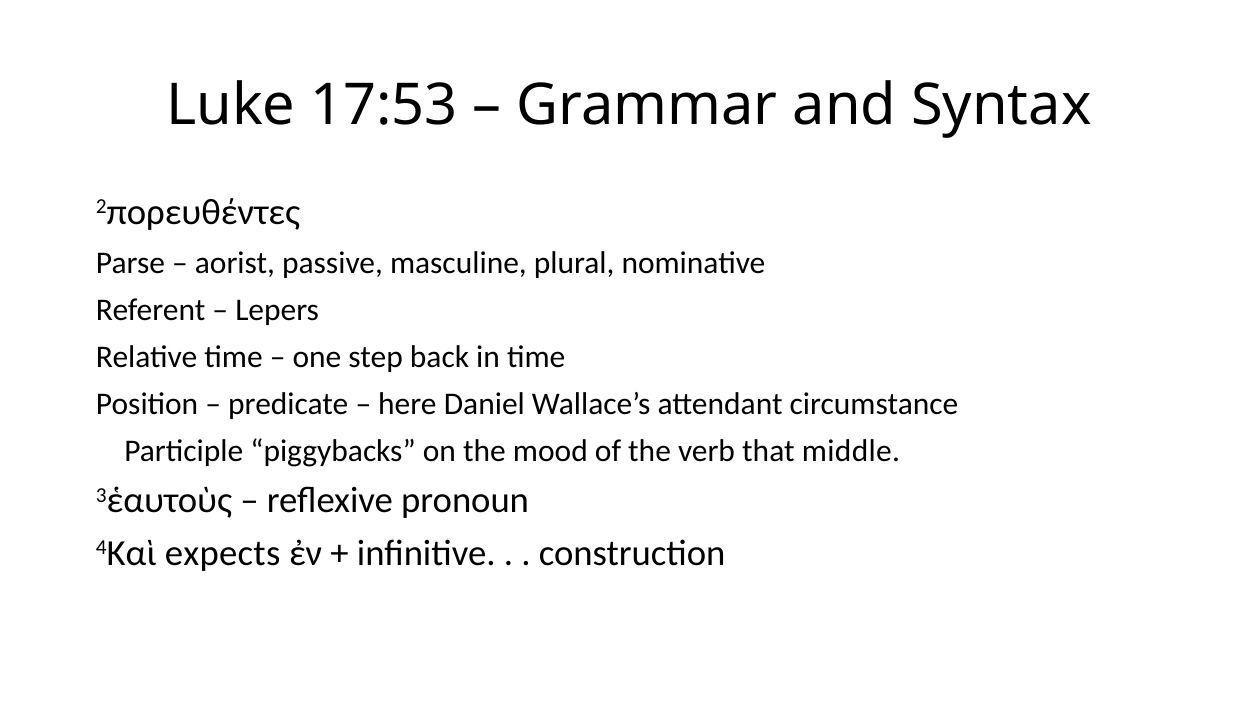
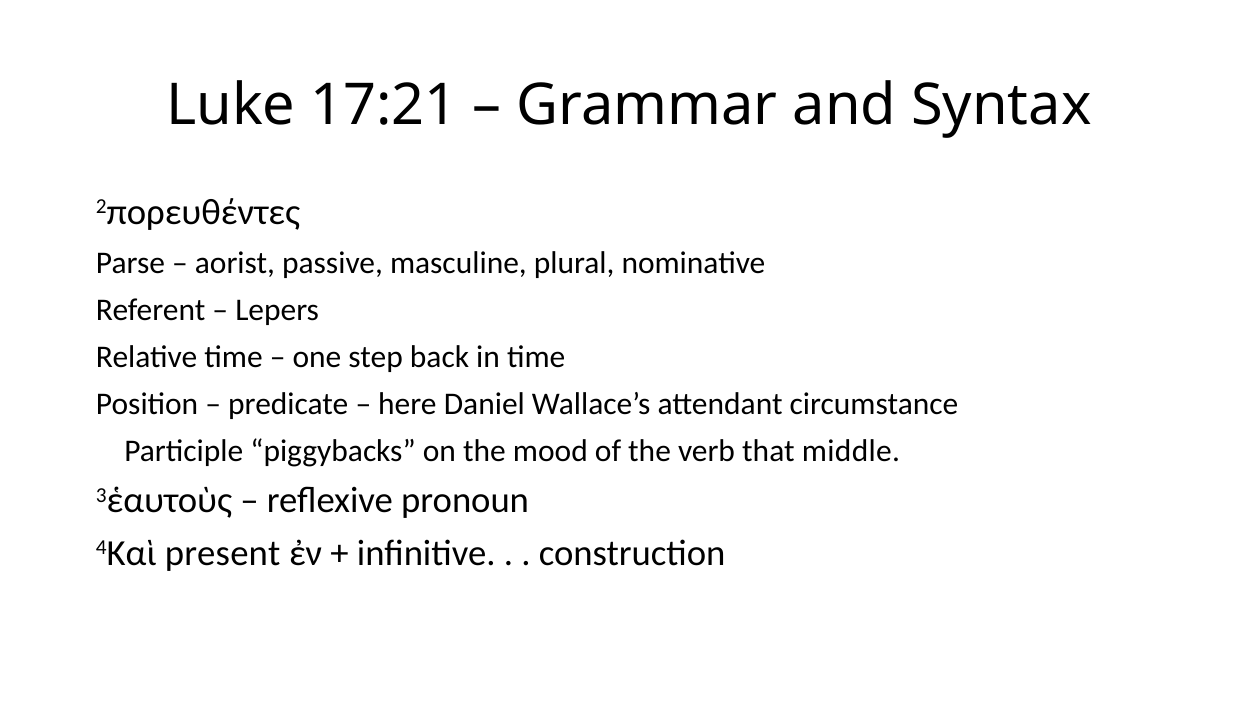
17:53: 17:53 -> 17:21 (384, 106)
expects: expects -> present (223, 554)
